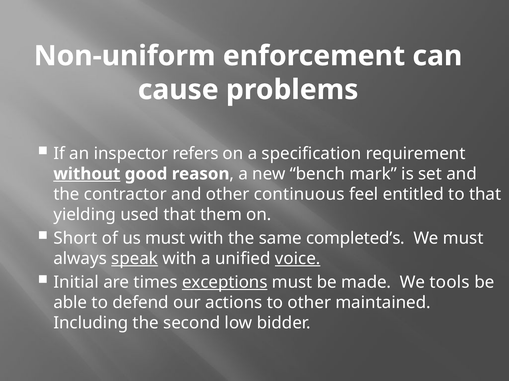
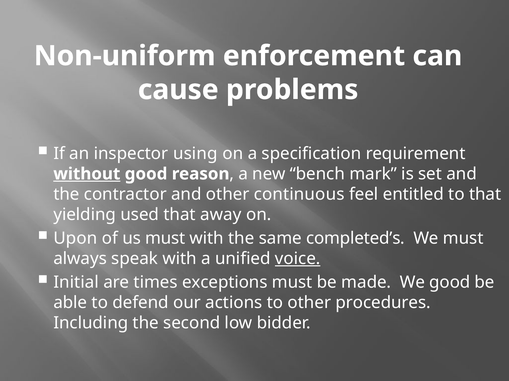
refers: refers -> using (195, 154)
them: them -> away (221, 215)
Short: Short -> Upon (75, 239)
speak underline: present -> none (135, 259)
exceptions underline: present -> none (225, 283)
We tools: tools -> good (450, 283)
maintained: maintained -> procedures (383, 303)
